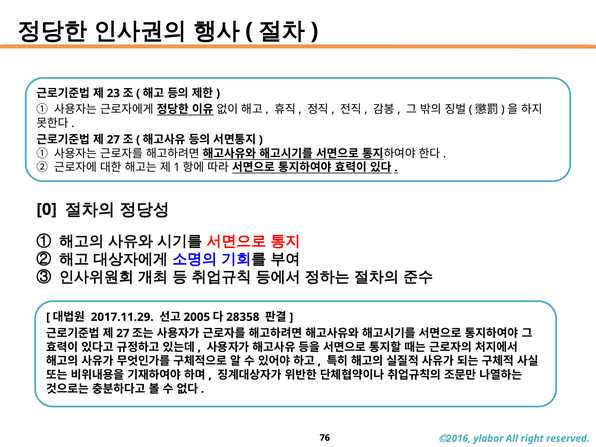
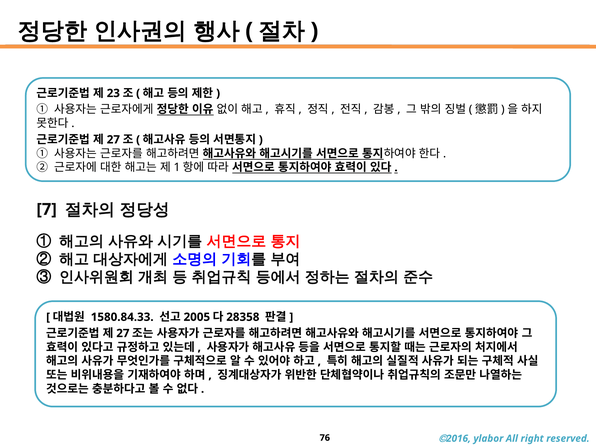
0: 0 -> 7 (47, 209)
2017.11.29: 2017.11.29 -> 1580.84.33 (122, 317)
